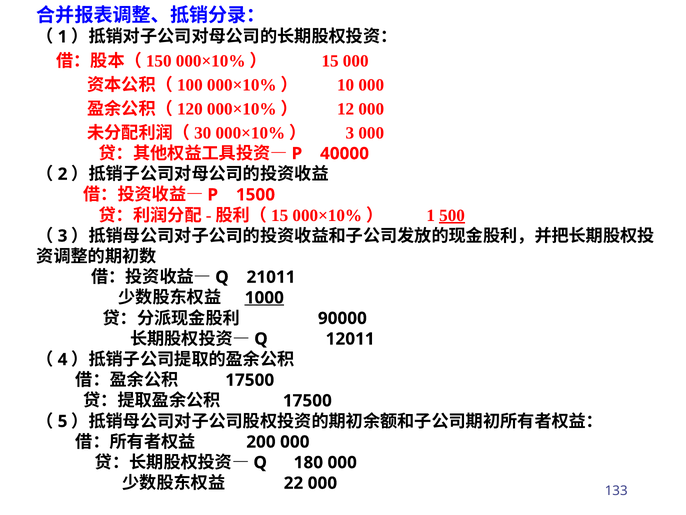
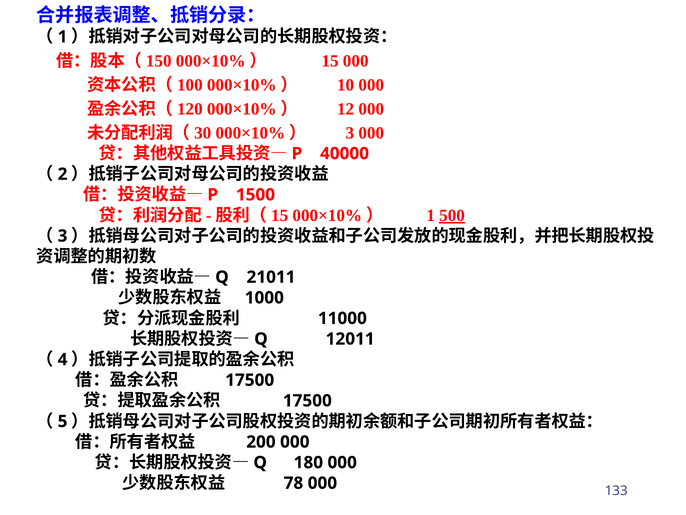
1000 underline: present -> none (264, 297)
90000: 90000 -> 11000 (342, 318)
22: 22 -> 78 (293, 483)
